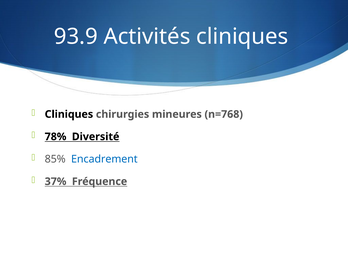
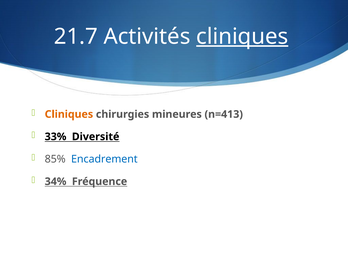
93.9: 93.9 -> 21.7 (76, 36)
cliniques underline: none -> present (242, 36)
Cliniques colour: black -> orange (69, 114)
n=768: n=768 -> n=413 (224, 114)
78%: 78% -> 33% (56, 137)
37%: 37% -> 34% (56, 182)
